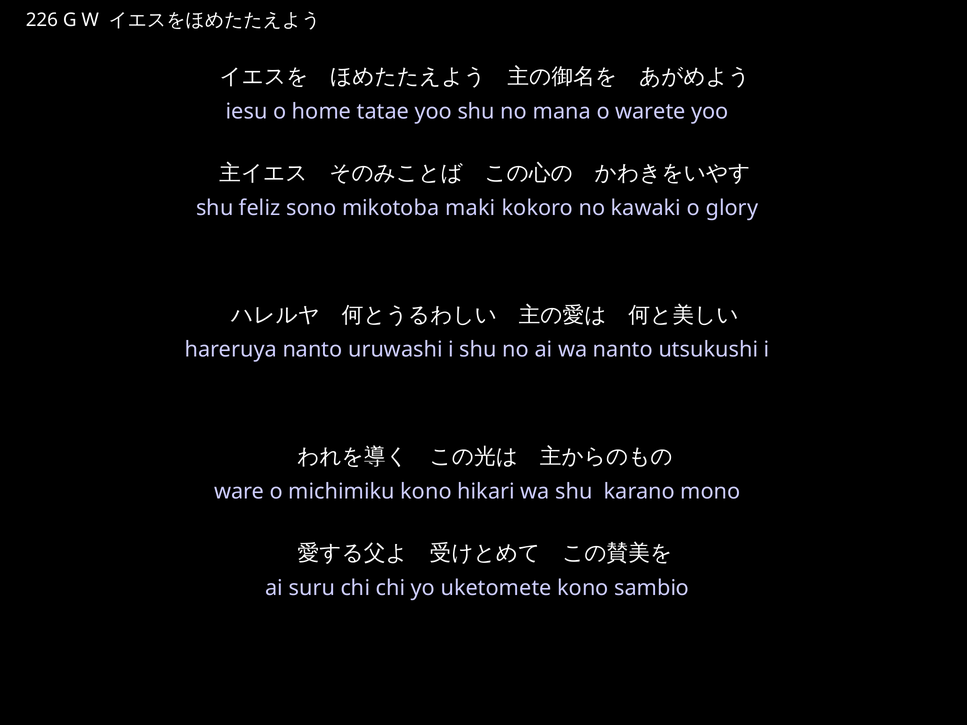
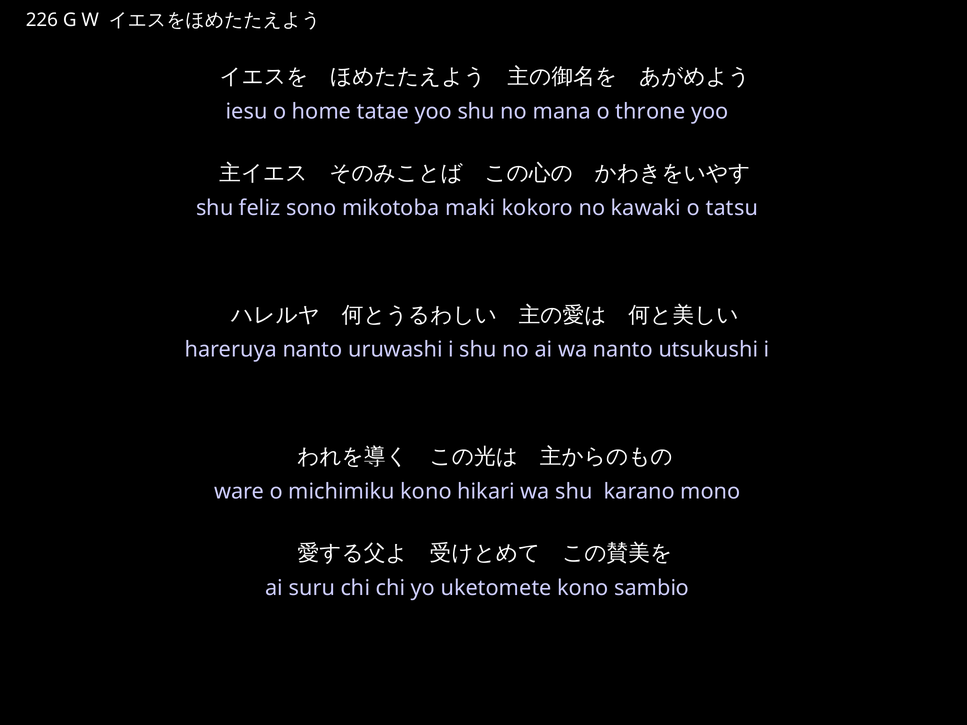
warete: warete -> throne (650, 112)
glory: glory -> tatsu (732, 208)
